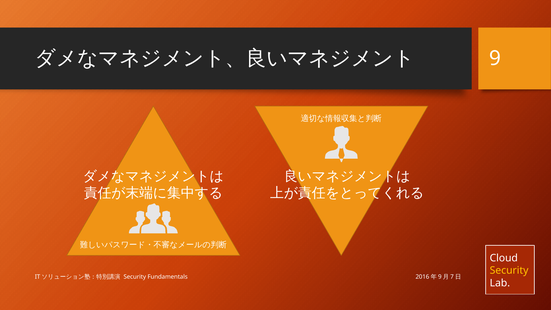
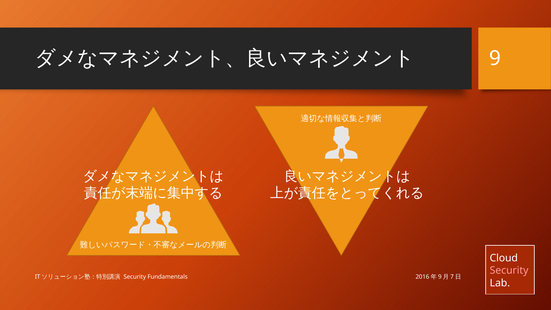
Security colour: yellow -> pink (509, 270)
